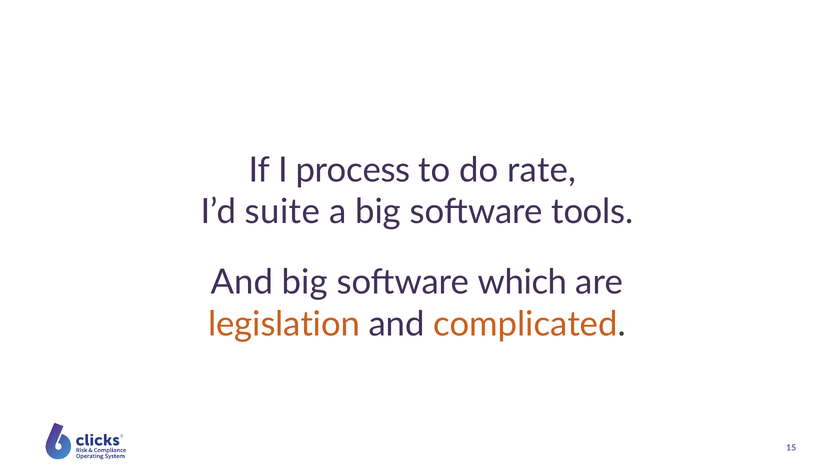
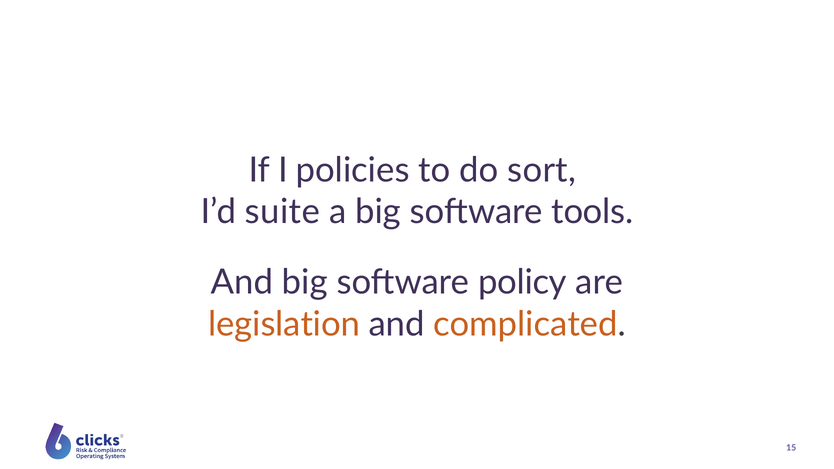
process: process -> policies (353, 170)
rate: rate -> sort (542, 170)
which: which -> policy (522, 282)
